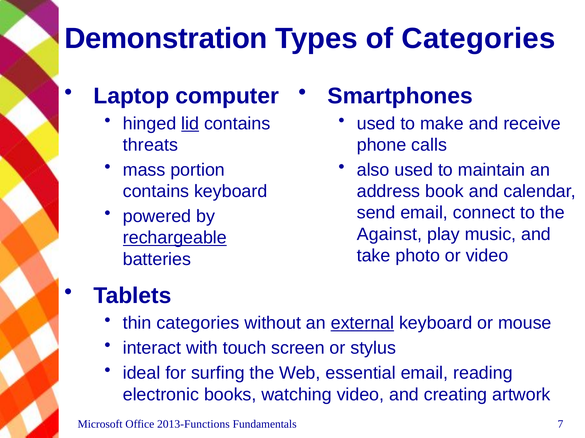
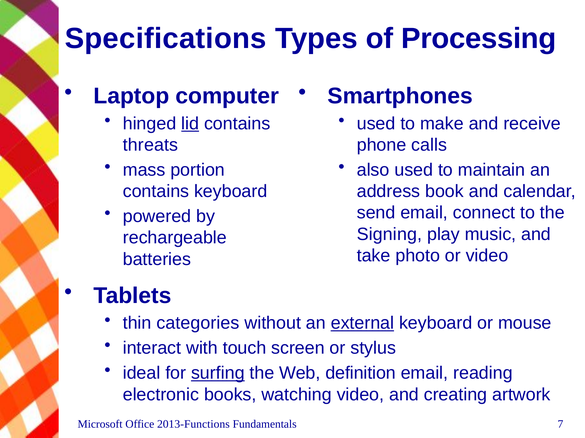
Demonstration: Demonstration -> Specifications (166, 39)
of Categories: Categories -> Processing (479, 39)
Against: Against -> Signing (389, 235)
rechargeable underline: present -> none (175, 238)
surfing underline: none -> present (218, 374)
essential: essential -> definition (361, 374)
